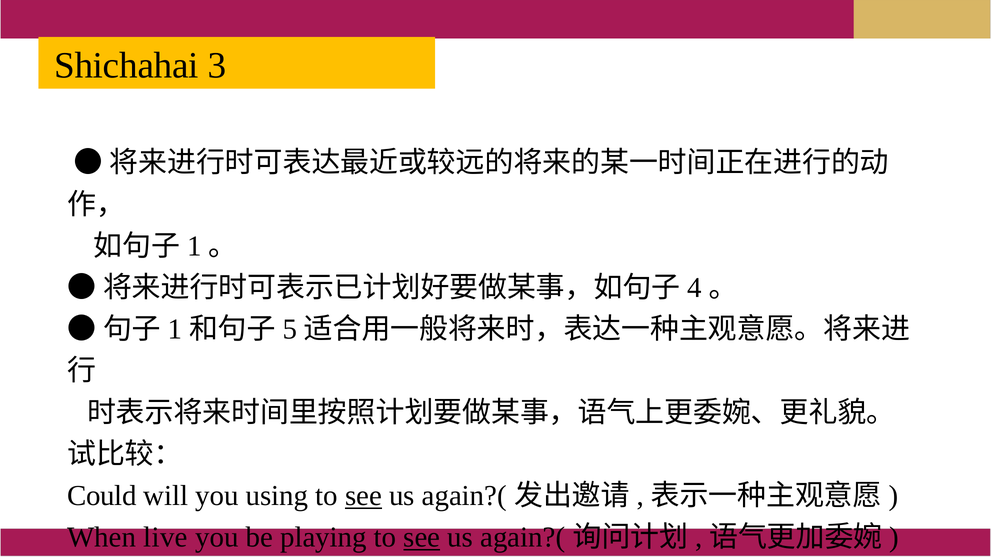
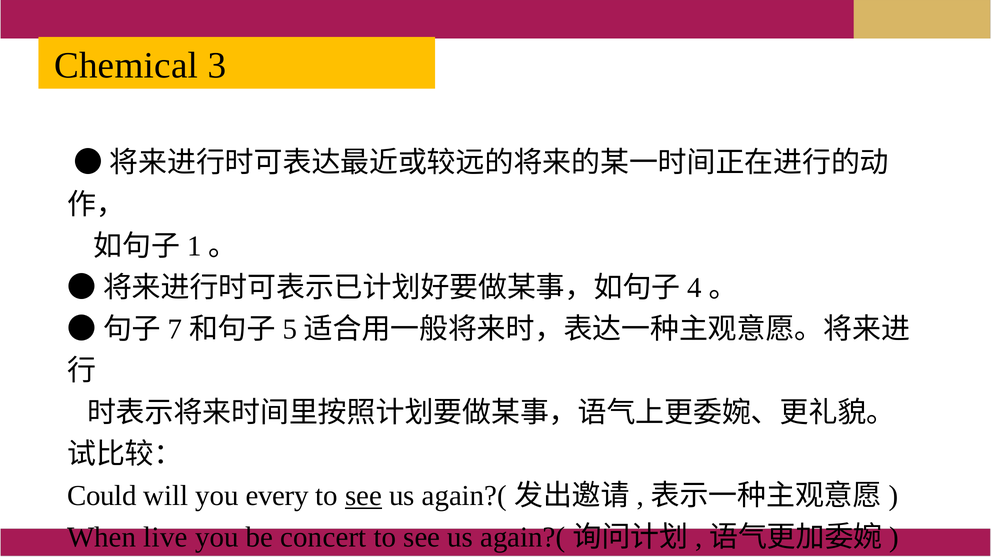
Shichahai: Shichahai -> Chemical (126, 65)
1: 1 -> 7 (175, 330)
using: using -> every (277, 496)
playing: playing -> concert (323, 538)
see underline: present -> none (422, 538)
